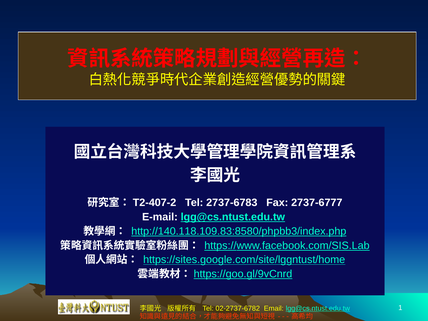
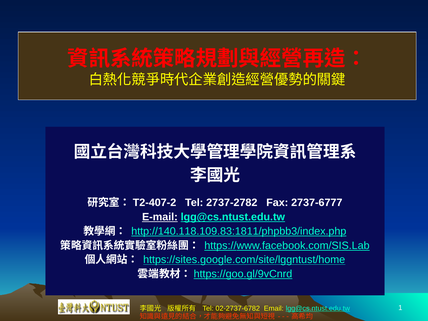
2737-6783: 2737-6783 -> 2737-2782 (232, 203)
E-mail underline: none -> present (160, 217)
http://140.118.109.83:8580/phpbb3/index.php: http://140.118.109.83:8580/phpbb3/index.php -> http://140.118.109.83:1811/phpbb3/index.php (239, 231)
